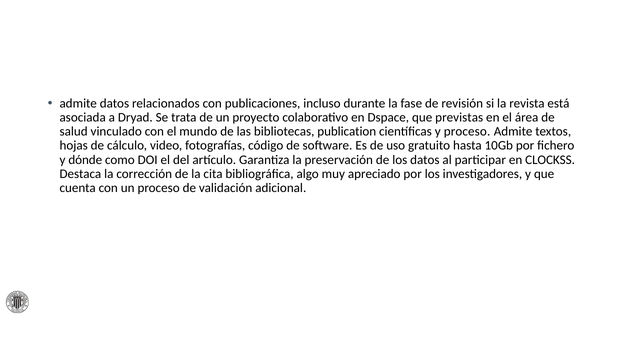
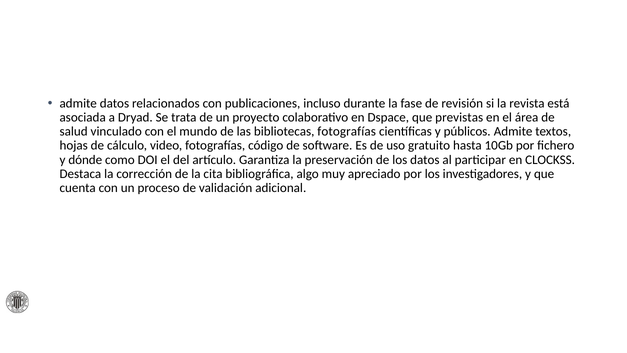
bibliotecas publication: publication -> fotografías (347, 131)
y proceso: proceso -> públicos (467, 131)
